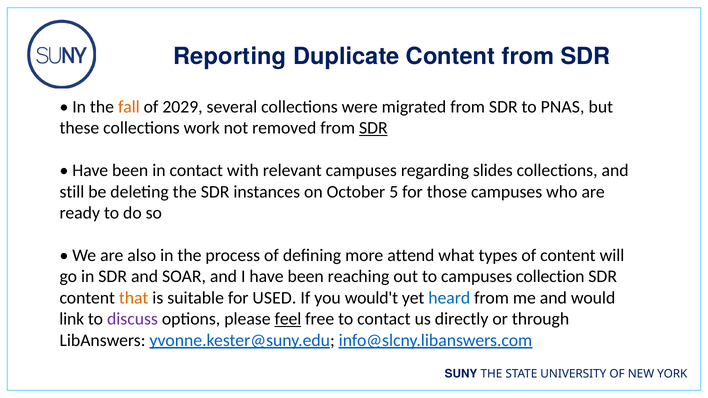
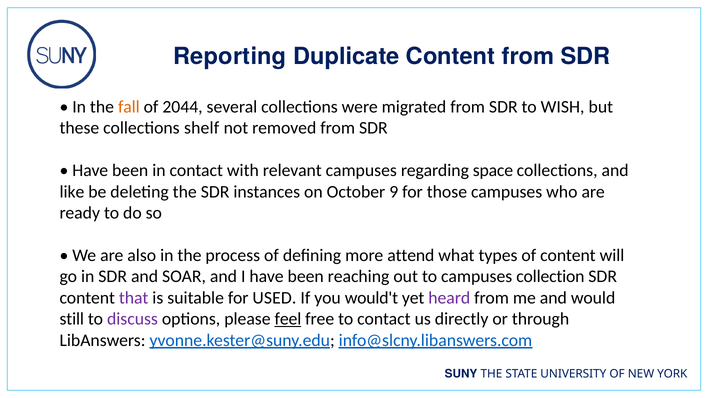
2029: 2029 -> 2044 (183, 107)
PNAS: PNAS -> WISH (563, 107)
work: work -> shelf (202, 128)
SDR underline: present -> none (373, 128)
slides: slides -> space (493, 171)
still: still -> like (72, 192)
5: 5 -> 9 (394, 192)
that colour: orange -> purple (134, 298)
heard colour: blue -> purple (449, 298)
link: link -> still (72, 319)
